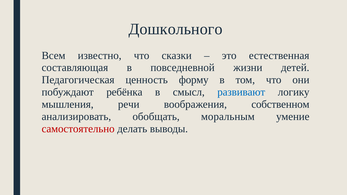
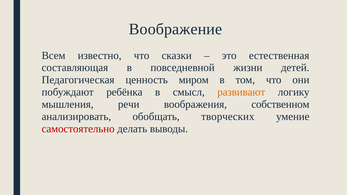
Дошкольного: Дошкольного -> Воображение (176, 29)
форму: форму -> миром (194, 80)
развивают colour: blue -> orange (241, 92)
моральным: моральным -> творческих (228, 117)
